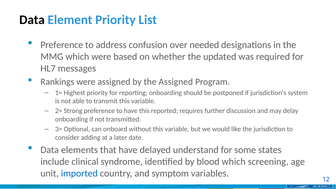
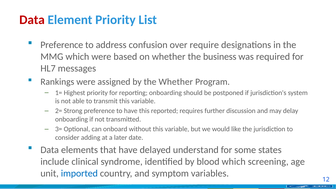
Data colour: black -> red (32, 20)
needed: needed -> require (204, 45)
updated: updated -> business (220, 57)
the Assigned: Assigned -> Whether (176, 82)
